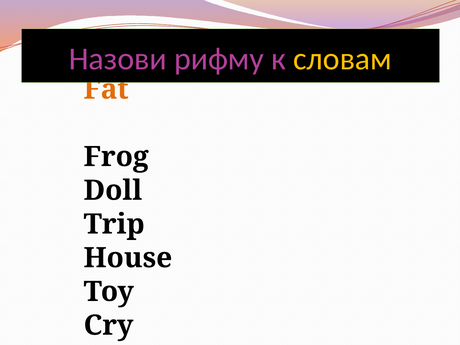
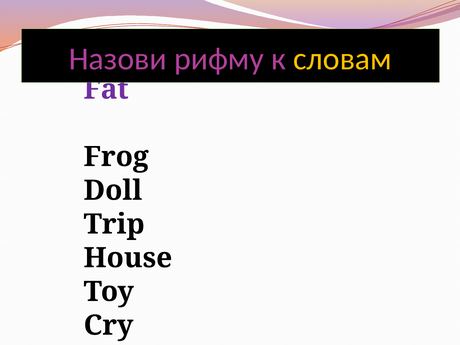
Fat colour: orange -> purple (106, 89)
